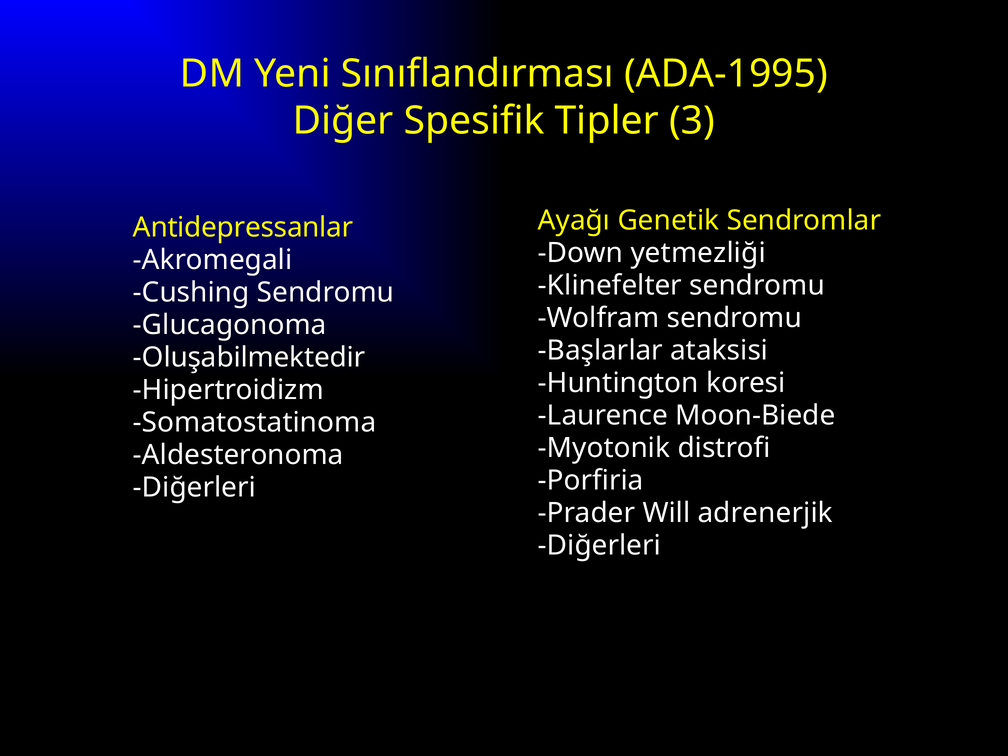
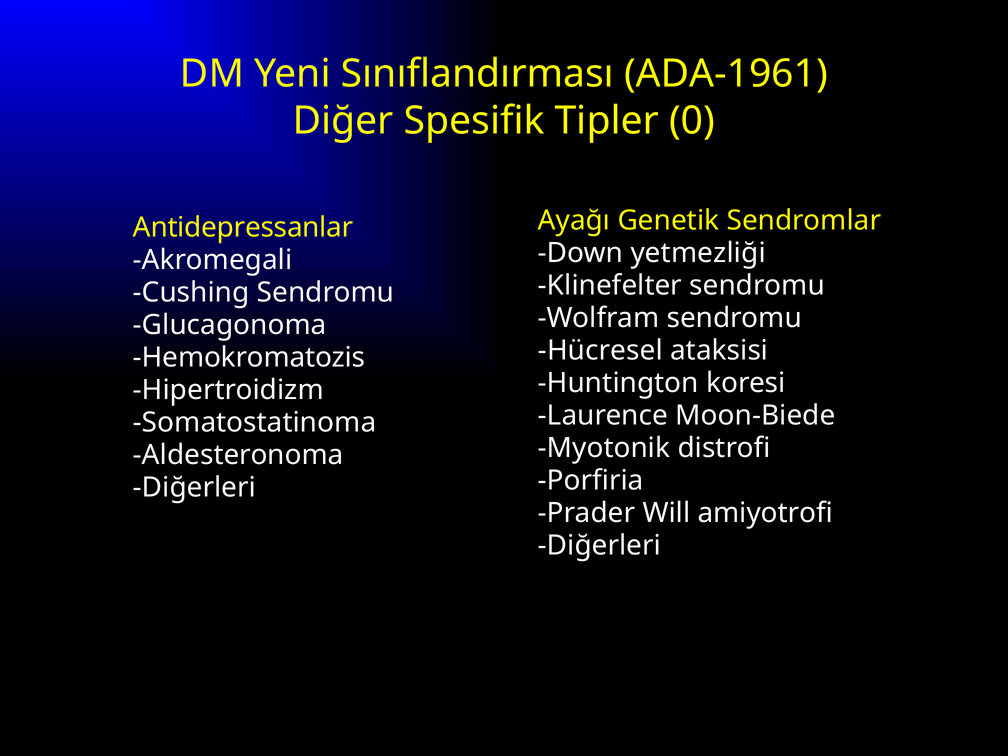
ADA-1995: ADA-1995 -> ADA-1961 (726, 74)
3: 3 -> 0 (692, 121)
Başlarlar: Başlarlar -> Hücresel (600, 351)
Oluşabilmektedir: Oluşabilmektedir -> Hemokromatozis (249, 357)
adrenerjik: adrenerjik -> amiyotrofi (765, 513)
